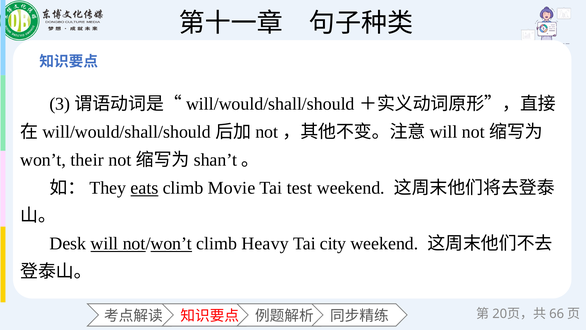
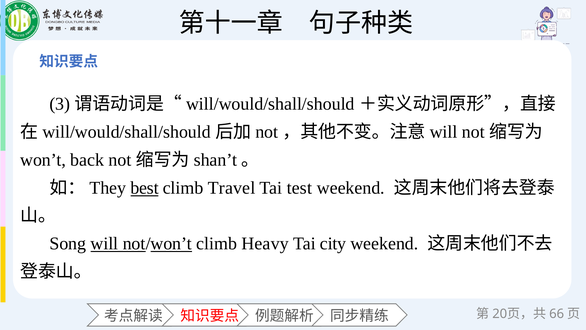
their: their -> back (87, 160)
eats: eats -> best (145, 188)
Movie: Movie -> Travel (232, 188)
Desk: Desk -> Song (68, 243)
